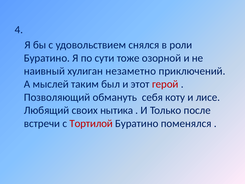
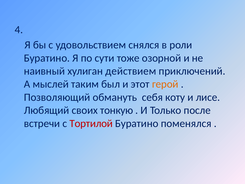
незаметно: незаметно -> действием (131, 71)
герой colour: red -> orange (165, 84)
нытика: нытика -> тонкую (117, 110)
